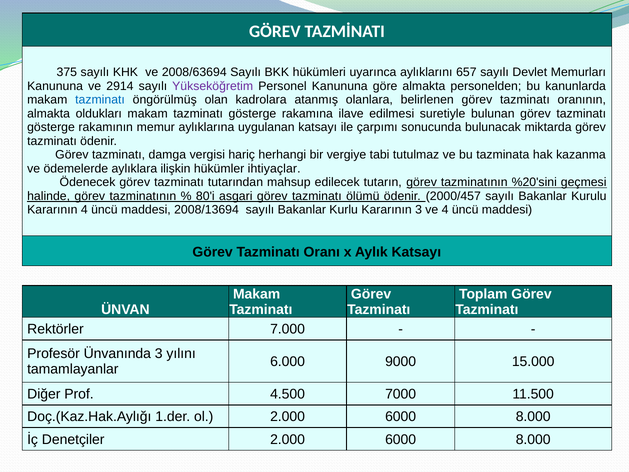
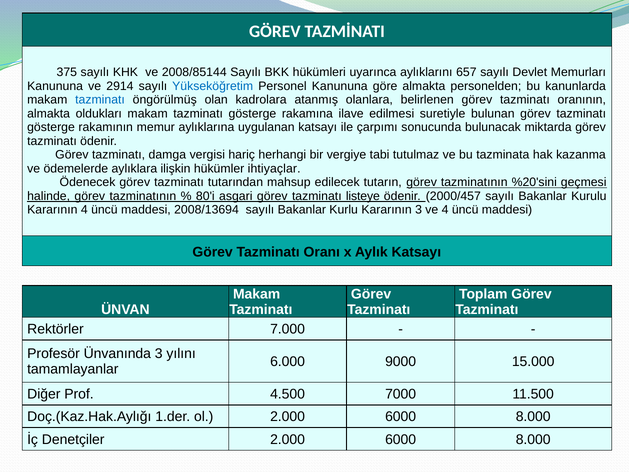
2008/63694: 2008/63694 -> 2008/85144 (194, 72)
Yükseköğretim colour: purple -> blue (213, 86)
ölümü: ölümü -> listeye (363, 196)
